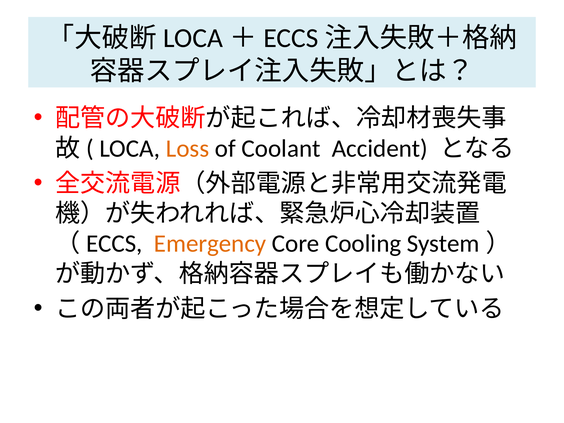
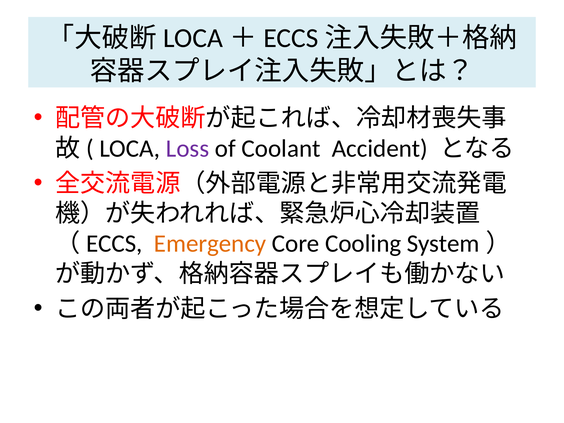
Loss colour: orange -> purple (188, 148)
